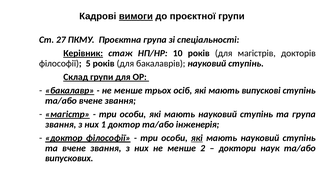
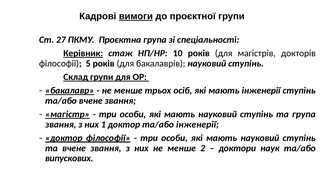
мають випускові: випускові -> інженерії (261, 91)
та/або інженерія: інженерія -> інженерії (197, 125)
які underline: present -> none (197, 138)
